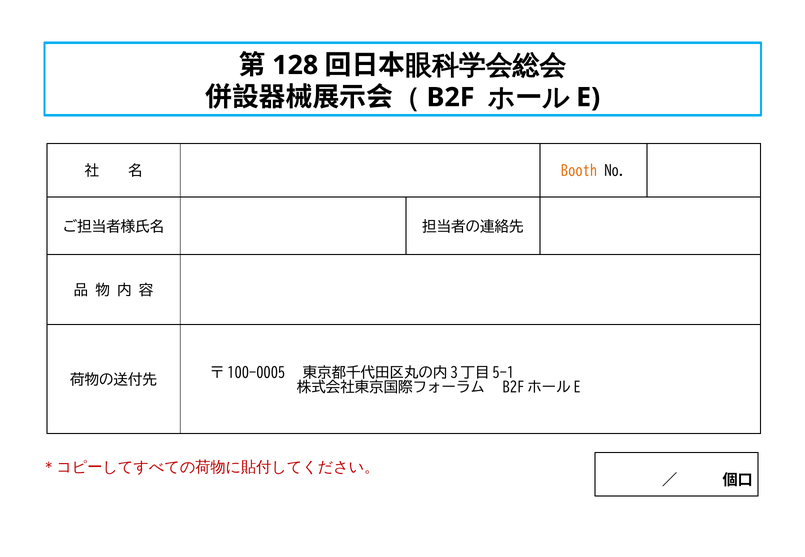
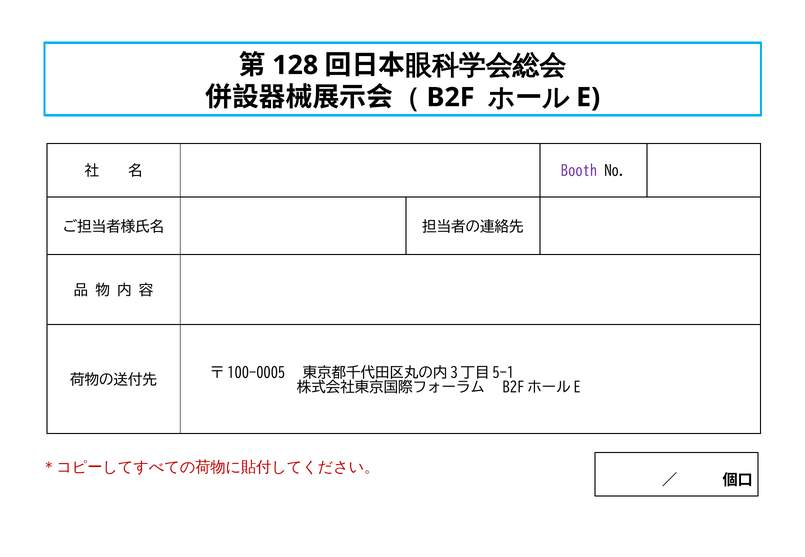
Booth colour: orange -> purple (579, 171)
